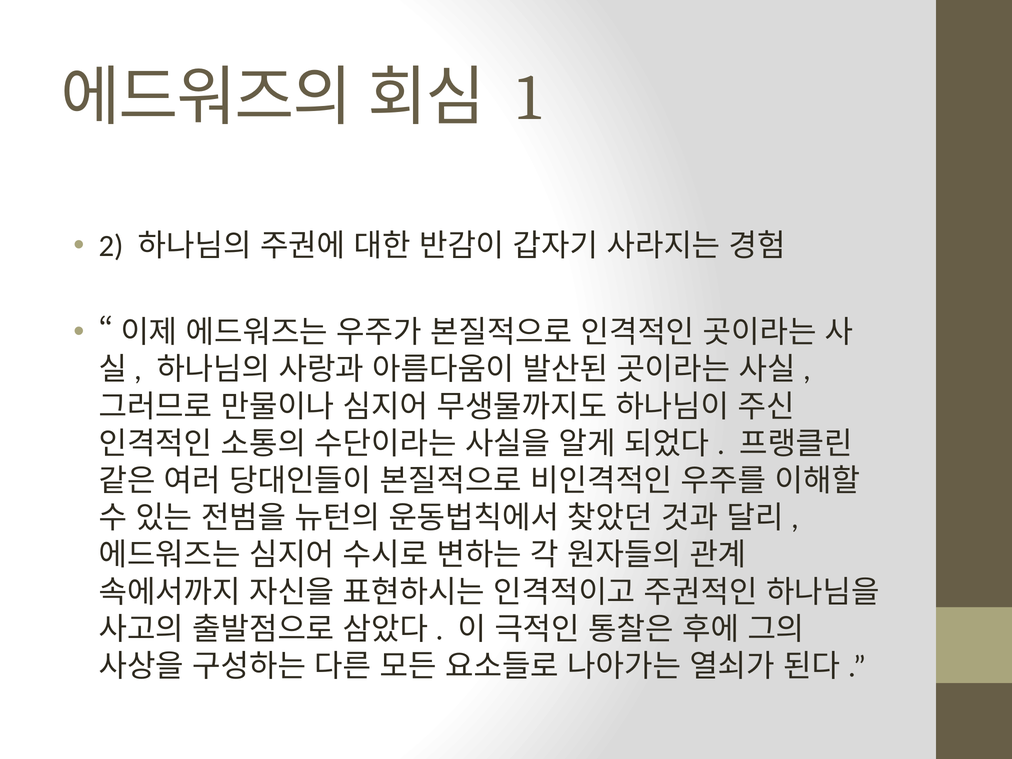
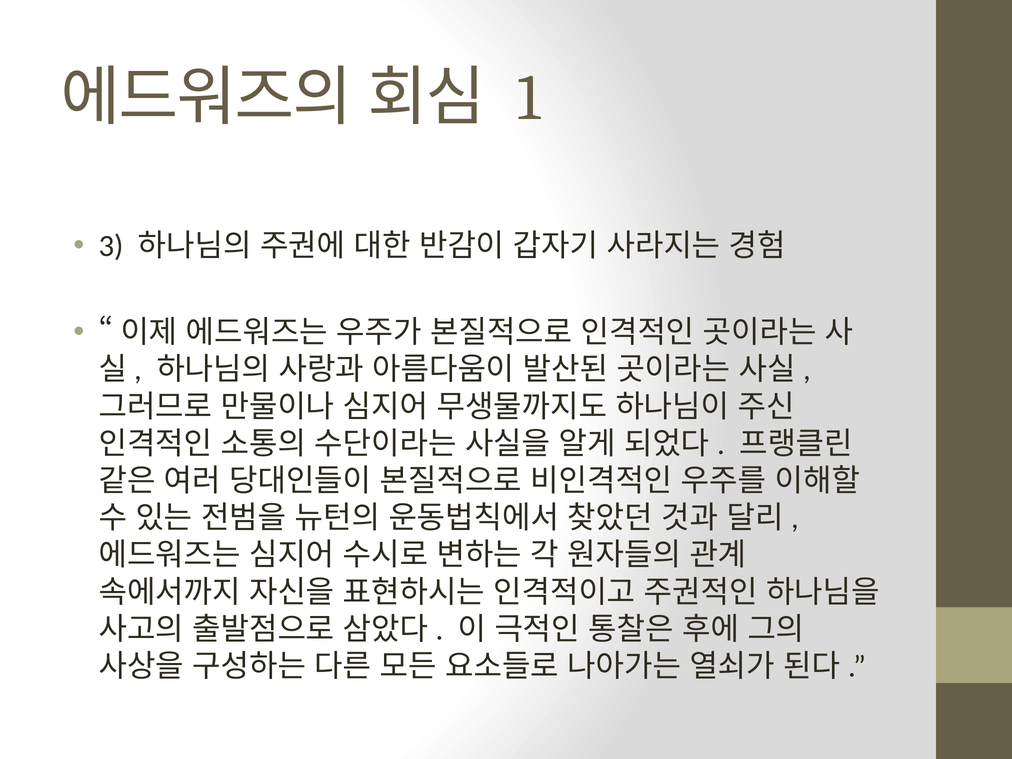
2: 2 -> 3 (111, 246)
